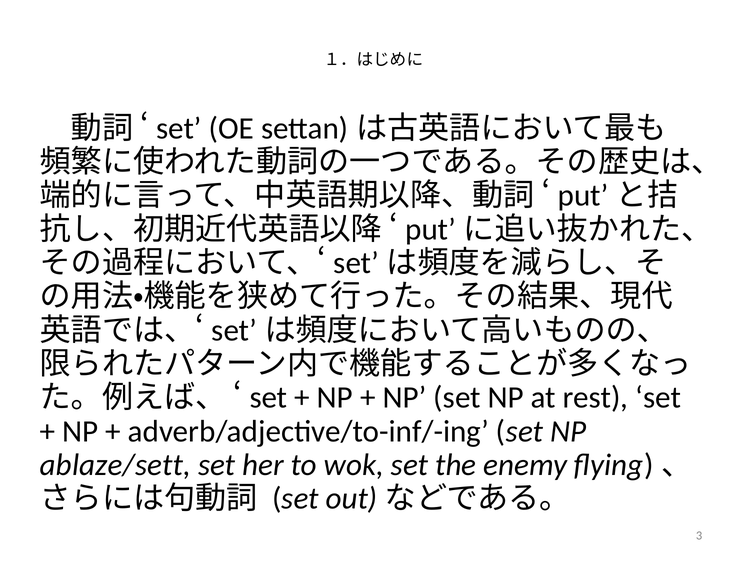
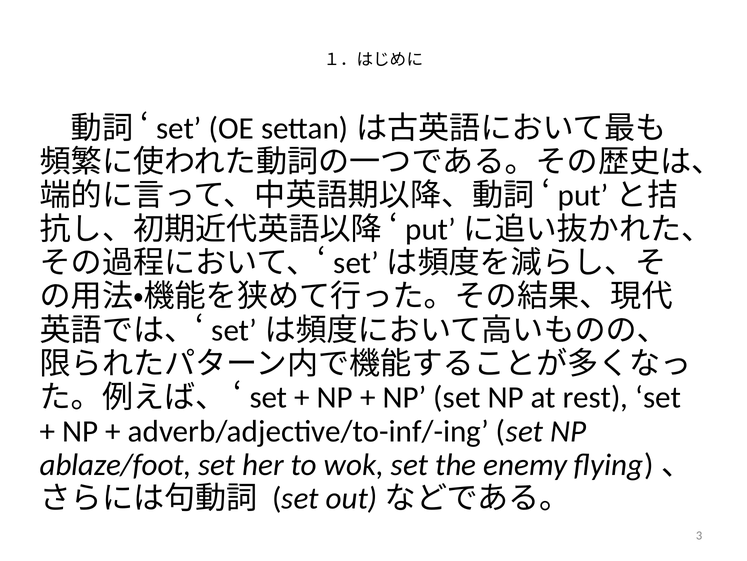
ablaze/sett: ablaze/sett -> ablaze/foot (116, 464)
